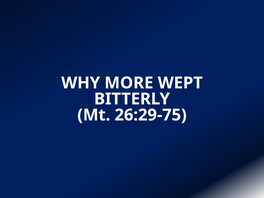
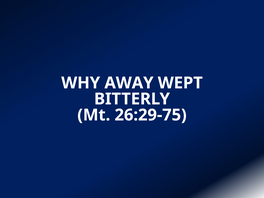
MORE: MORE -> AWAY (129, 83)
